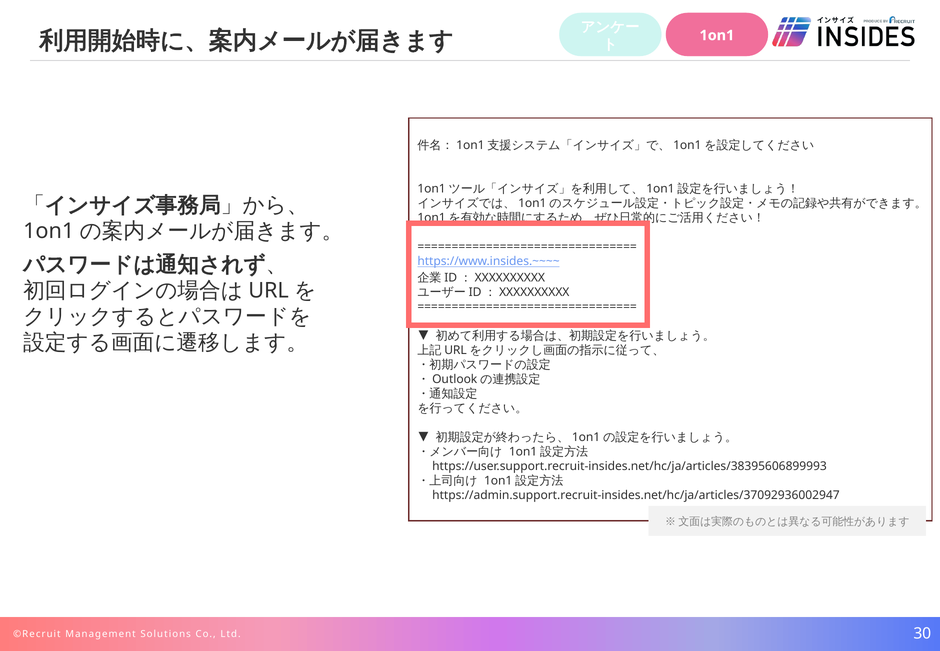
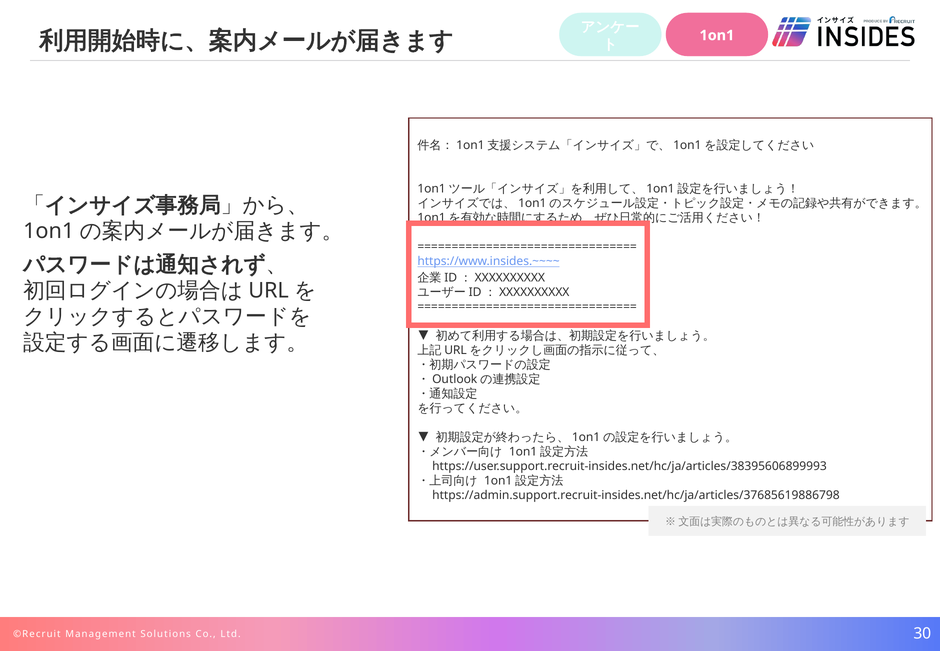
https://admin.support.recruit-insides.net/hc/ja/articles/37092936002947: https://admin.support.recruit-insides.net/hc/ja/articles/37092936002947 -> https://admin.support.recruit-insides.net/hc/ja/articles/37685619886798 (636, 495)
